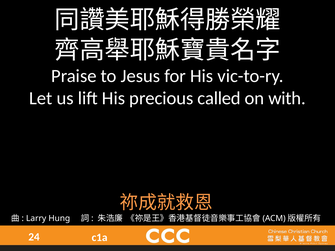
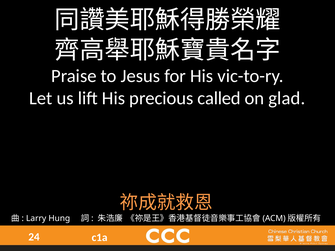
with: with -> glad (287, 98)
